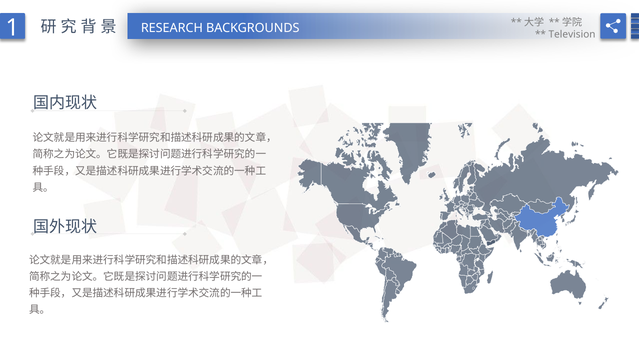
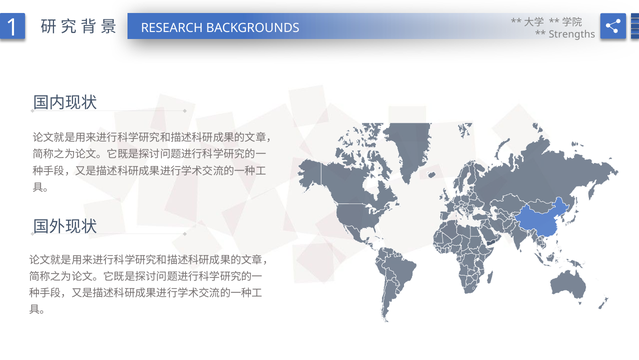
Television: Television -> Strengths (572, 34)
